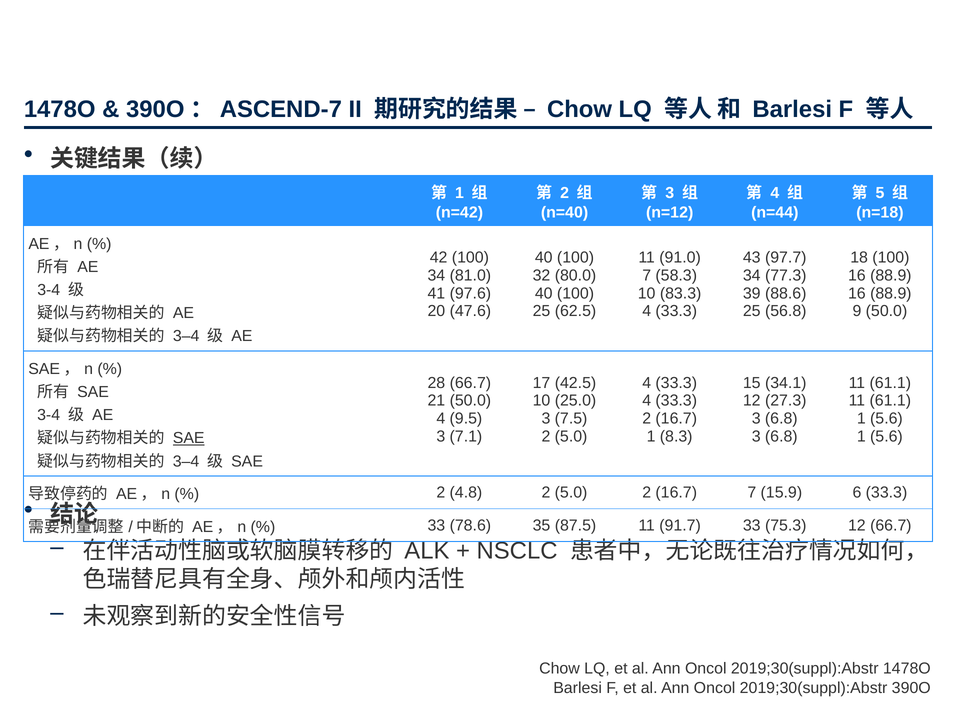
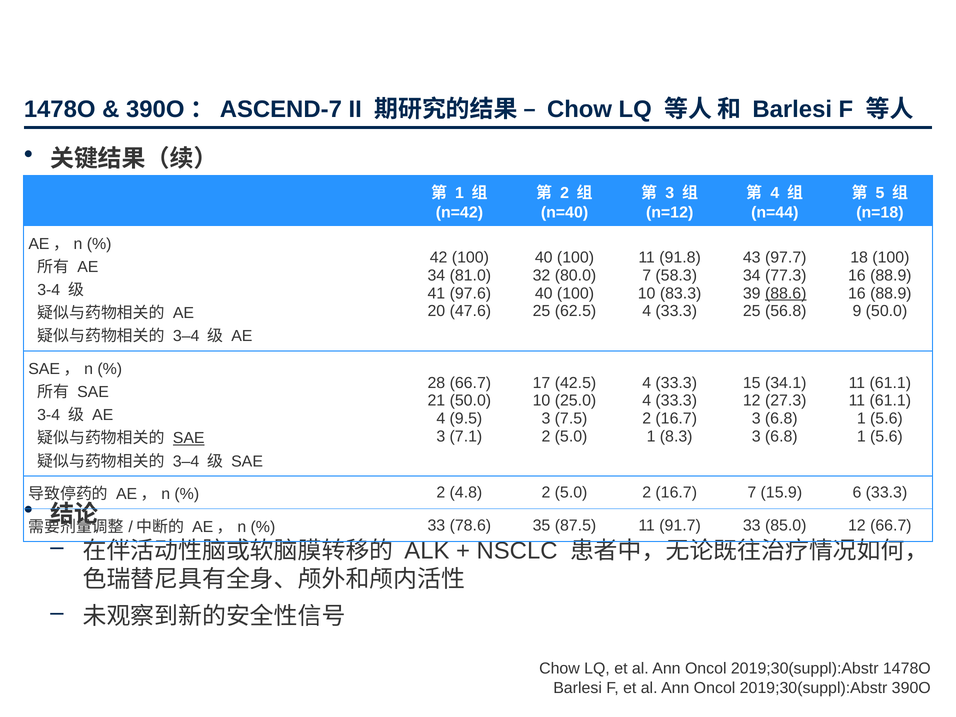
91.0: 91.0 -> 91.8 (680, 258)
88.6 underline: none -> present (786, 293)
75.3: 75.3 -> 85.0 (786, 525)
